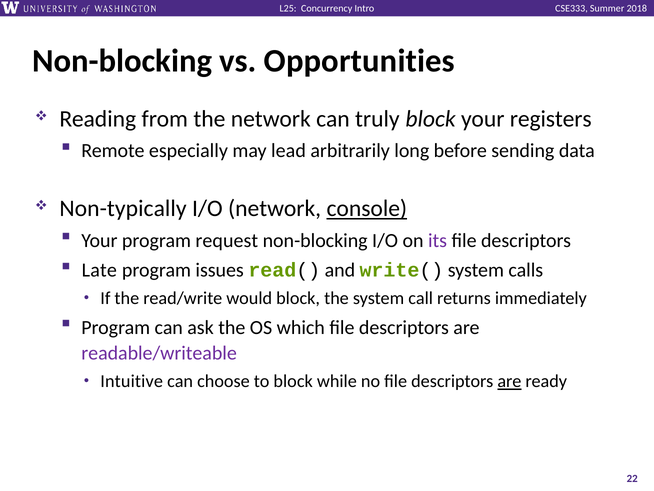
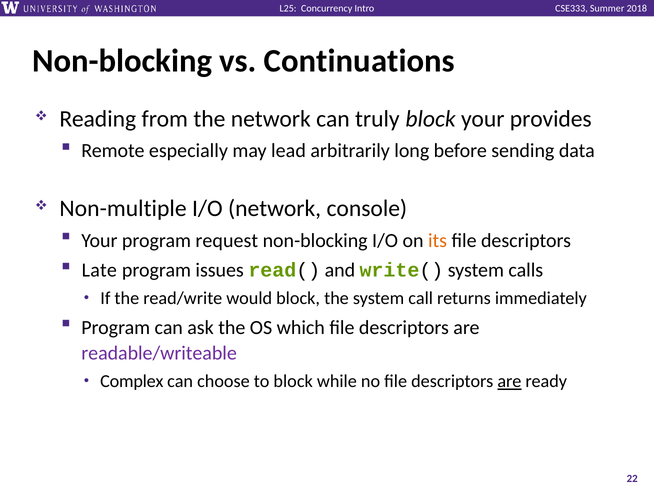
Opportunities: Opportunities -> Continuations (359, 61)
registers: registers -> provides (551, 119)
Non-typically: Non-typically -> Non-multiple (123, 208)
console underline: present -> none (367, 208)
its colour: purple -> orange (438, 240)
Intuitive: Intuitive -> Complex (132, 381)
